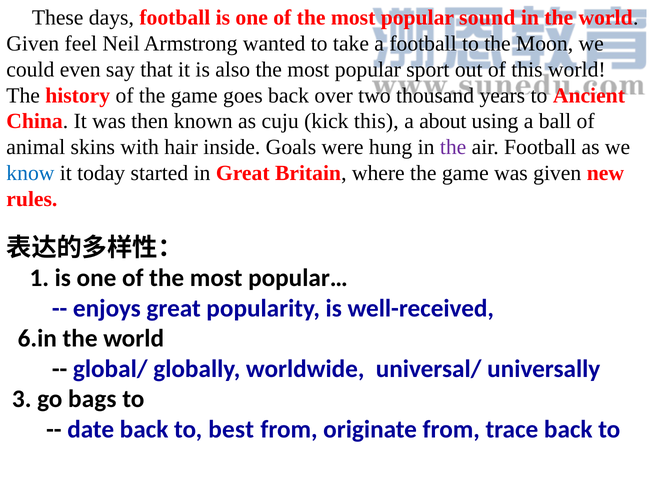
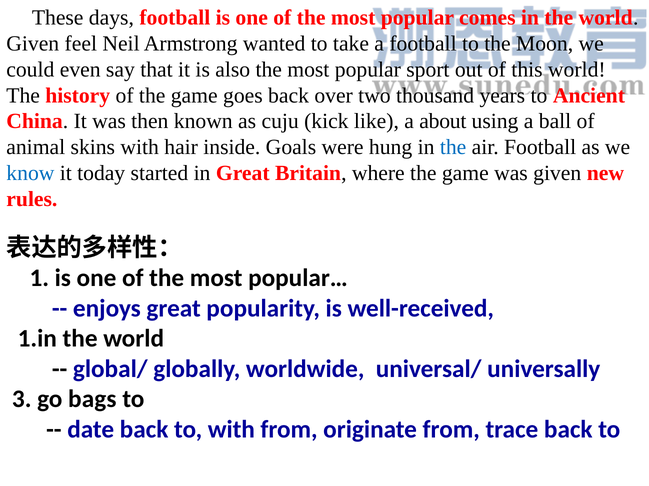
sound: sound -> comes (487, 18)
kick this: this -> like (376, 122)
the colour: purple -> blue (453, 147)
6.in: 6.in -> 1.in (37, 339)
to best: best -> with (231, 430)
